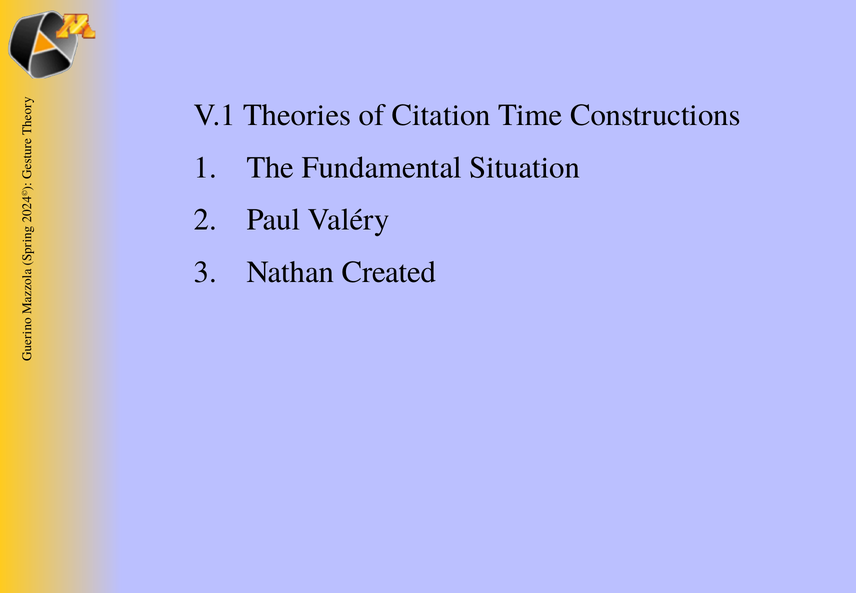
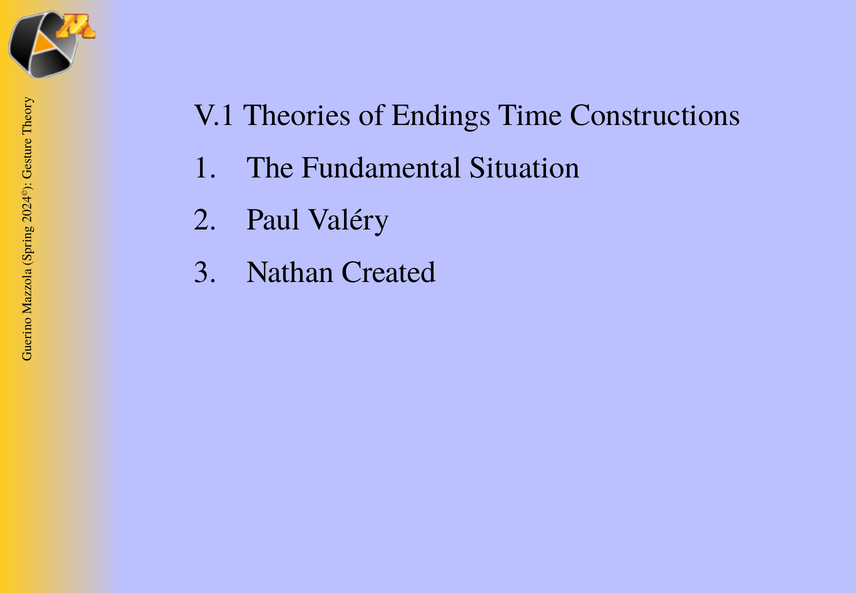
Citation: Citation -> Endings (441, 115)
